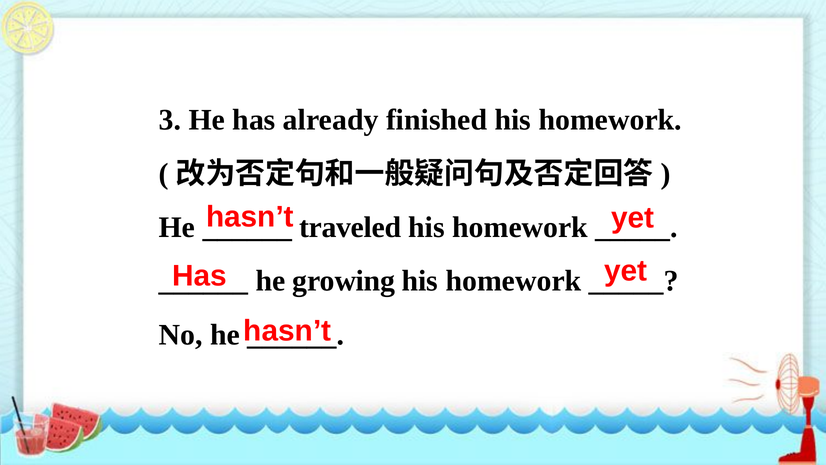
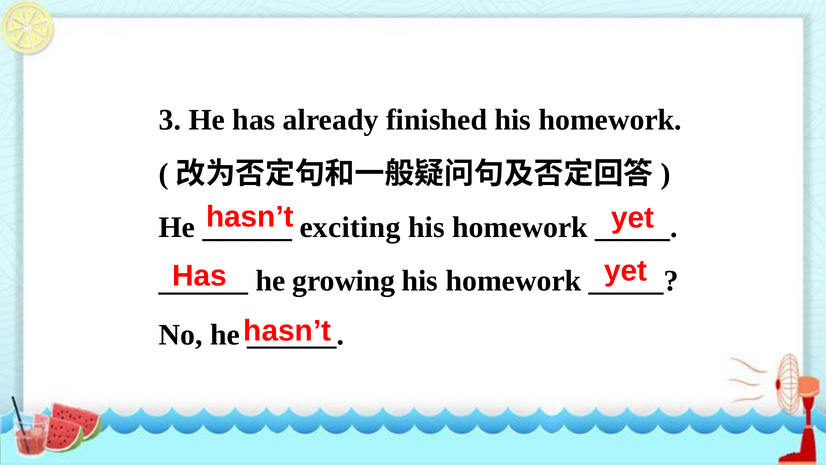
traveled: traveled -> exciting (350, 227)
